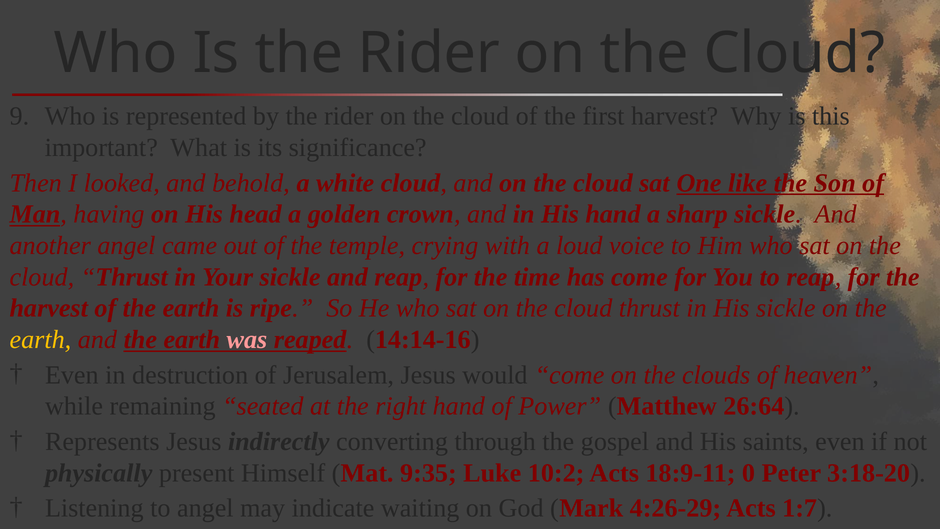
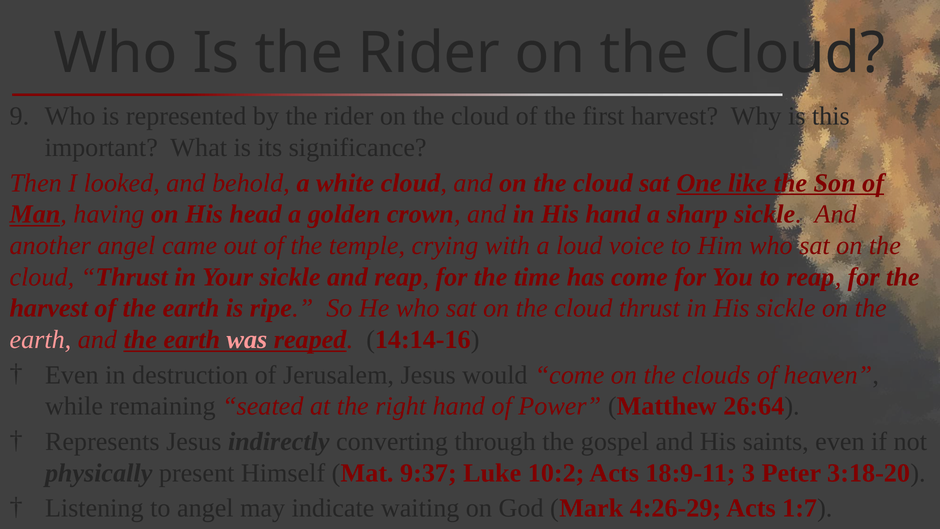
earth colour: yellow -> pink (40, 340)
9:35: 9:35 -> 9:37 (428, 473)
0: 0 -> 3 (748, 473)
